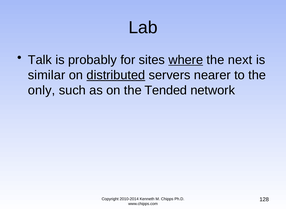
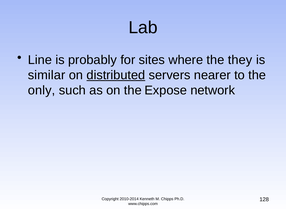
Talk: Talk -> Line (40, 60)
where underline: present -> none (186, 60)
next: next -> they (240, 60)
Tended: Tended -> Expose (166, 91)
